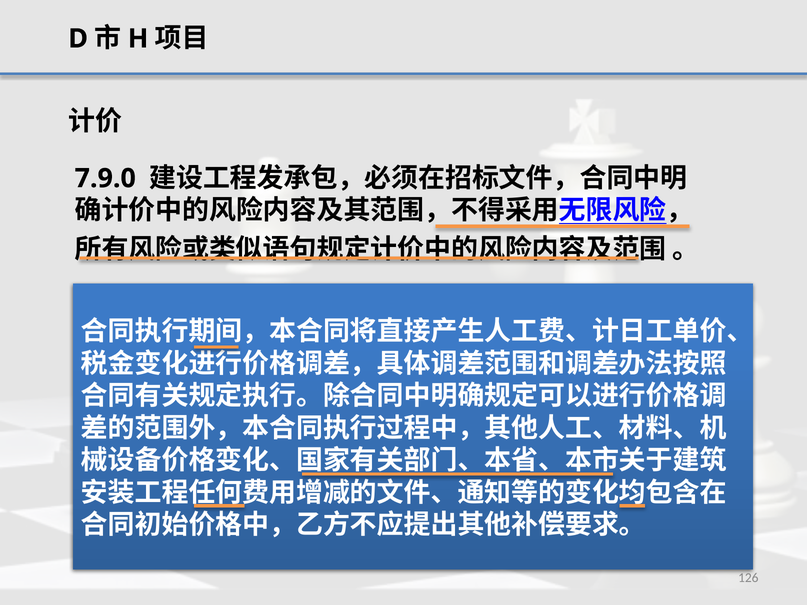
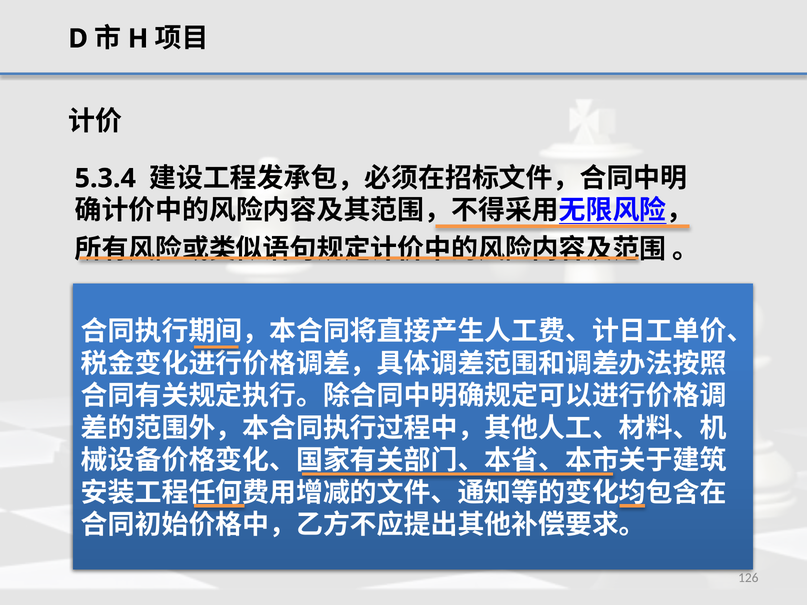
7.9.0: 7.9.0 -> 5.3.4 (105, 178)
